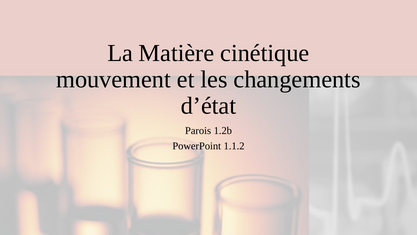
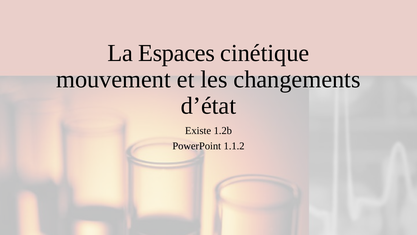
Matière: Matière -> Espaces (177, 53)
Parois: Parois -> Existe (198, 130)
